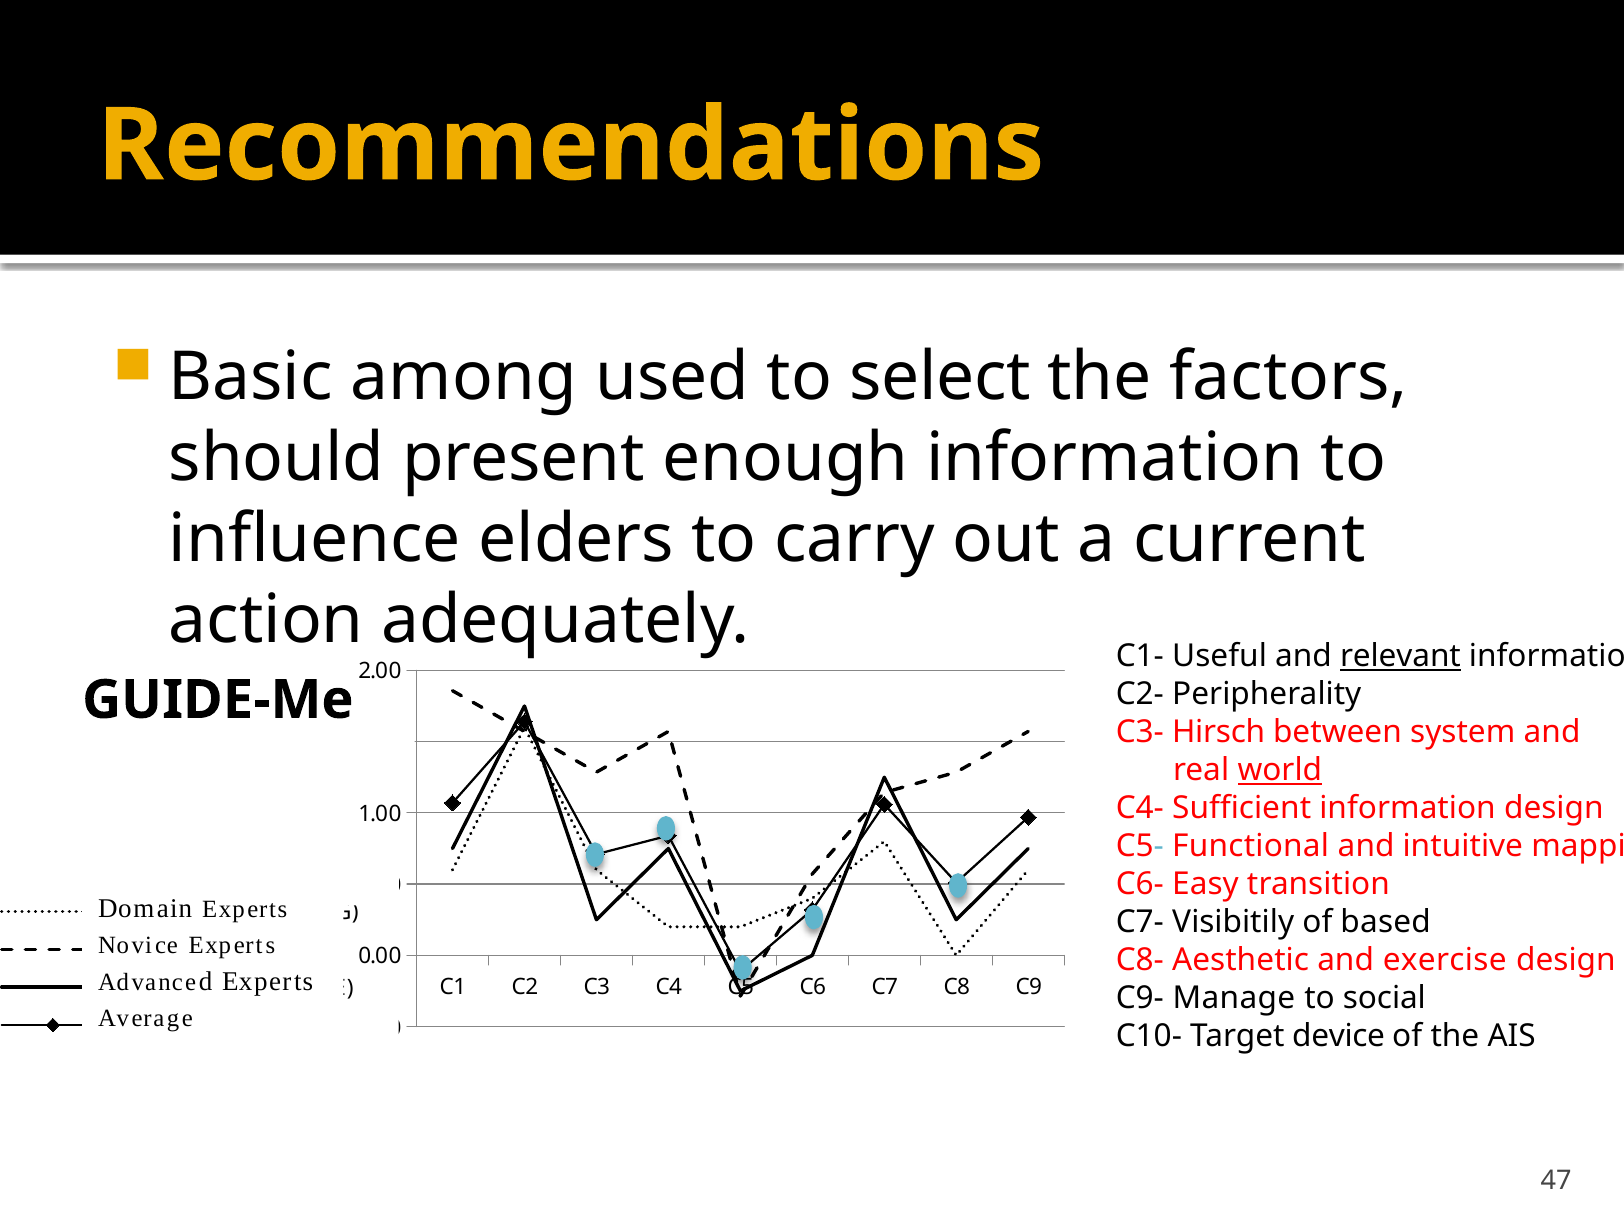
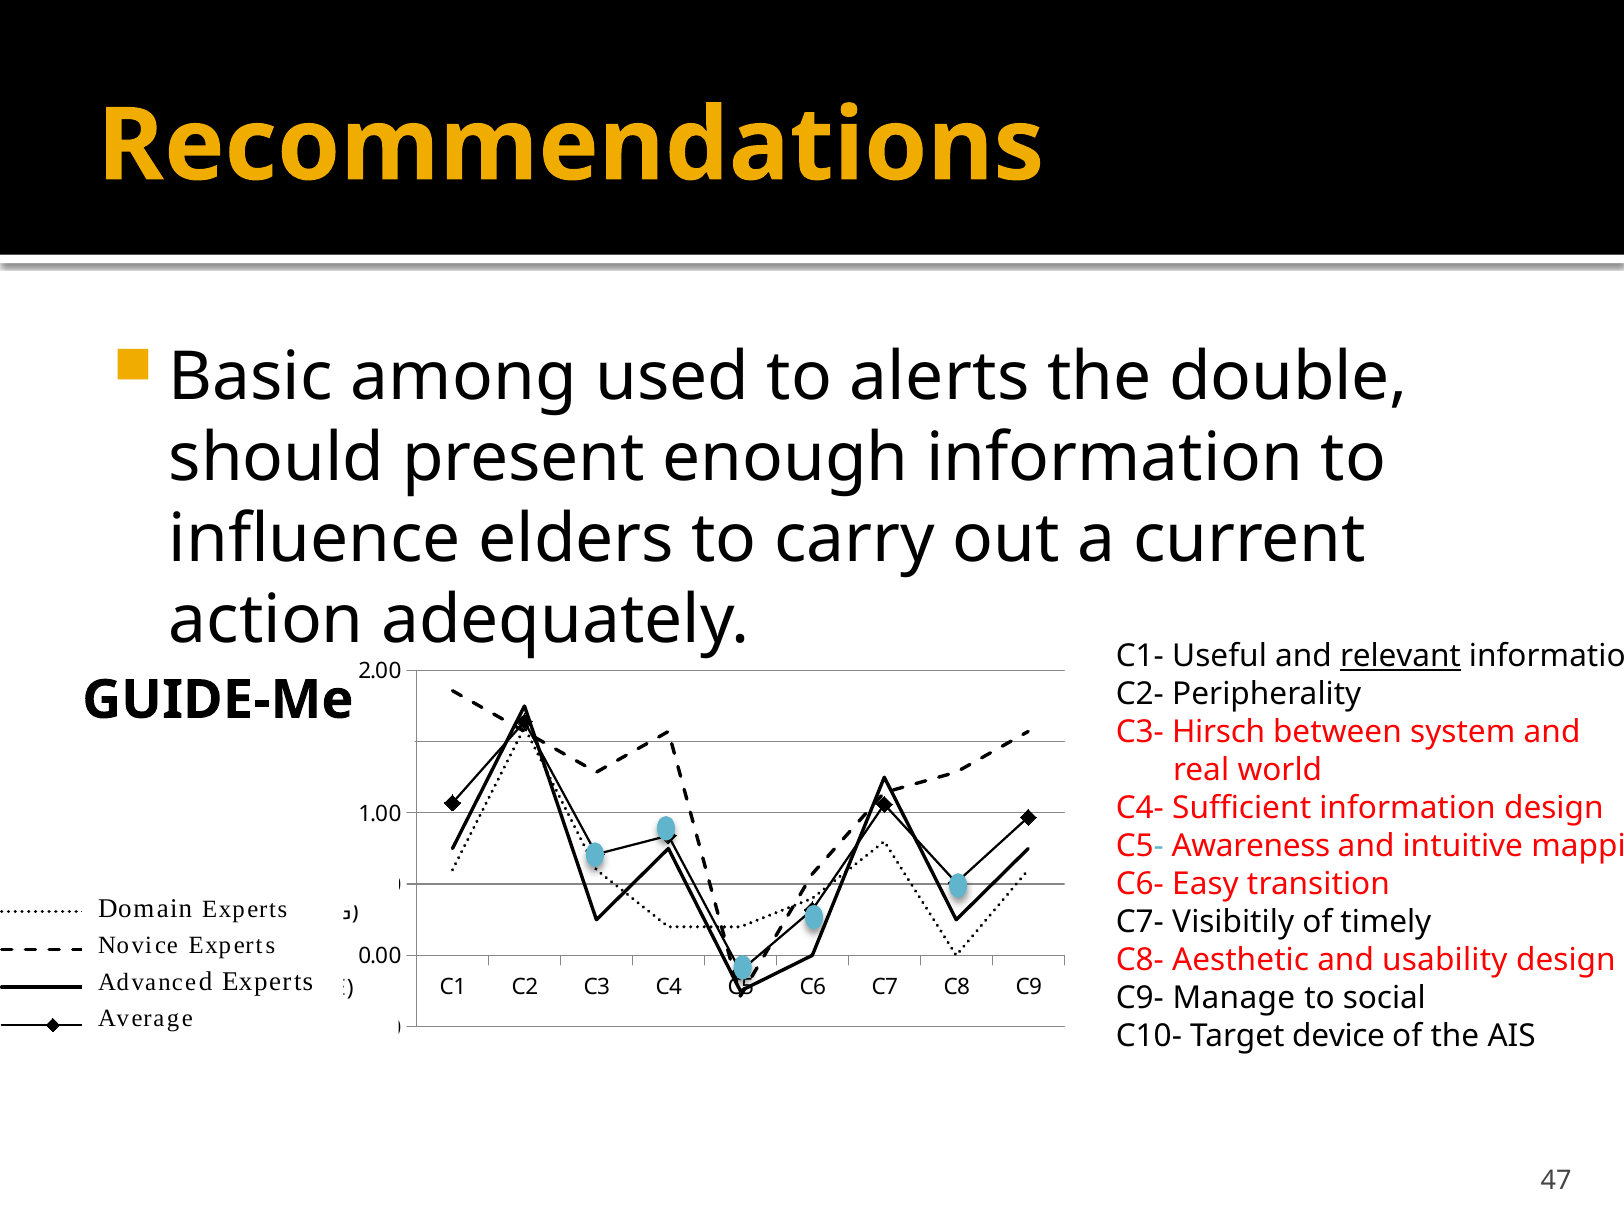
select: select -> alerts (940, 377)
factors: factors -> double (1289, 377)
world underline: present -> none (1280, 770)
Functional: Functional -> Awareness (1251, 846)
based: based -> timely (1386, 922)
exercise: exercise -> usability (1445, 960)
